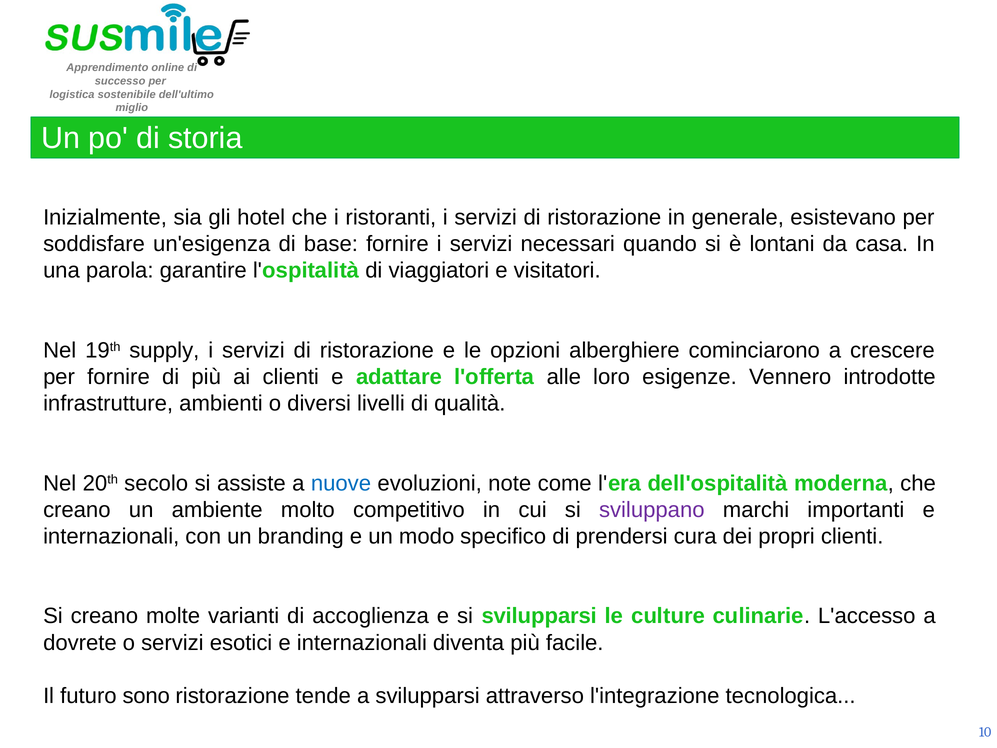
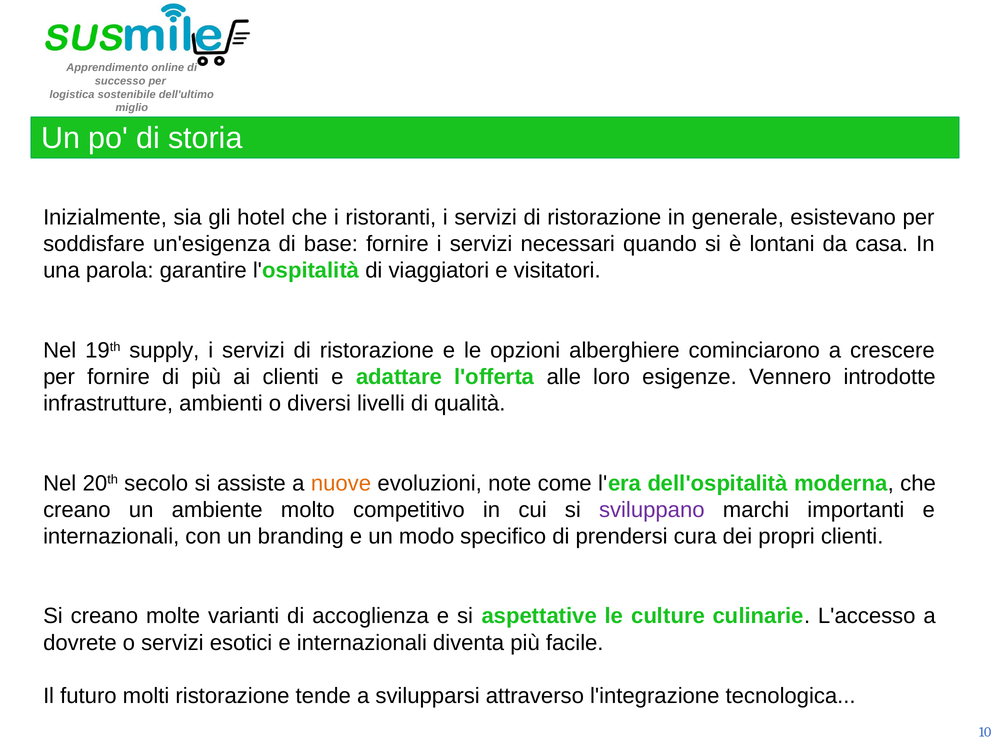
nuove colour: blue -> orange (341, 483)
si svilupparsi: svilupparsi -> aspettative (539, 616)
sono: sono -> molti (146, 696)
